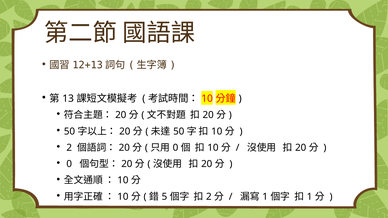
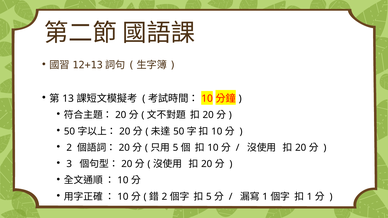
0: 0 -> 5 (175, 148)
0: 0 -> 3 (69, 164)
5: 5 -> 2 (164, 197)
2: 2 -> 5 (209, 197)
